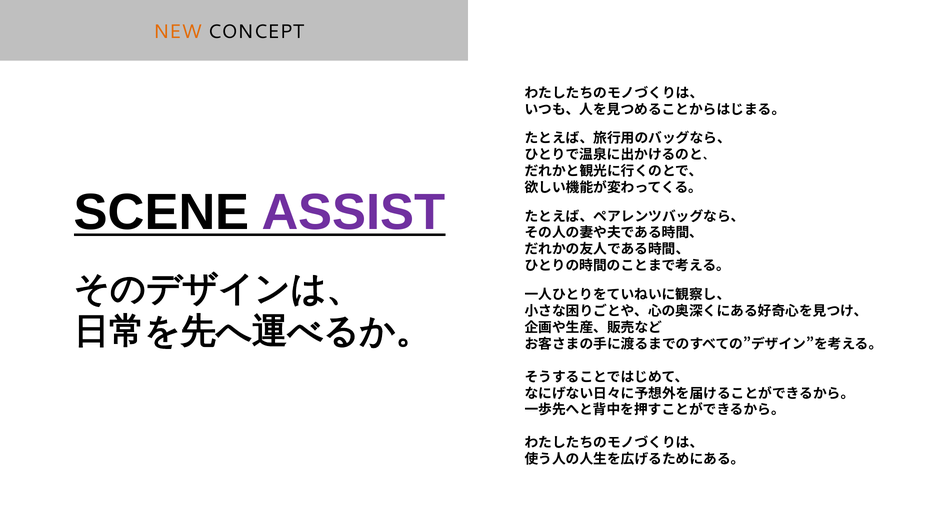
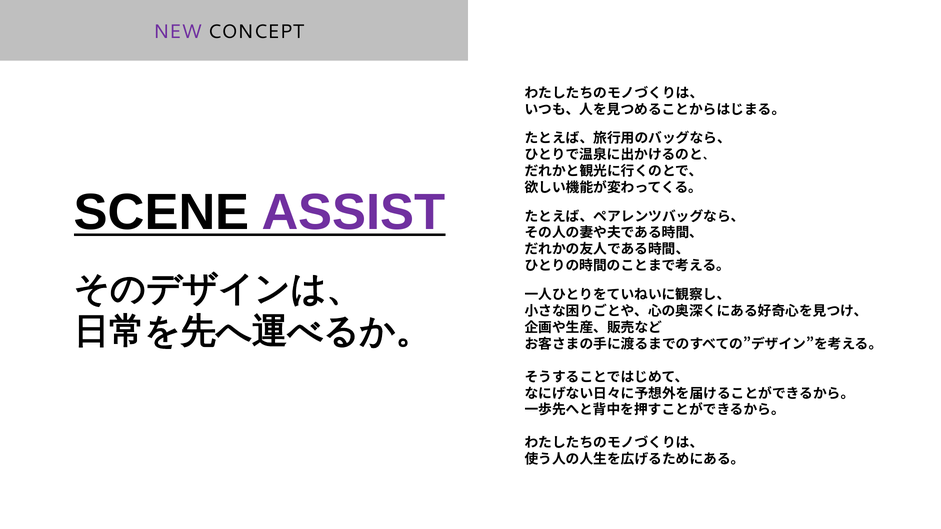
NEW colour: orange -> purple (178, 32)
